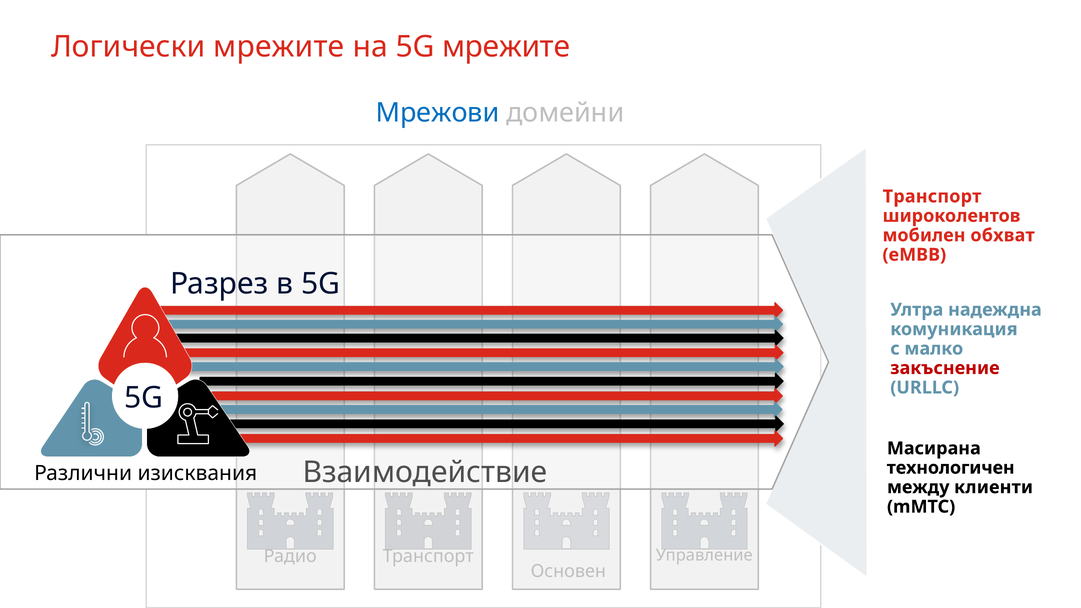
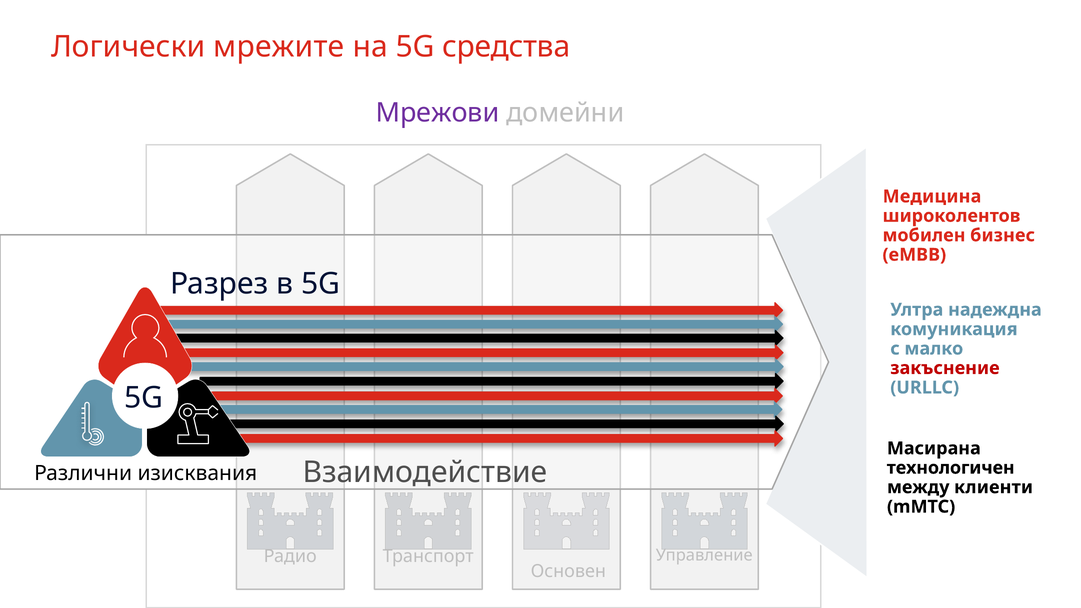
5G мрежите: мрежите -> средства (506, 47)
Мрежови colour: blue -> purple (438, 113)
Транспорт: Транспорт -> Медицина (932, 196)
обхват: обхват -> бизнес (1003, 235)
